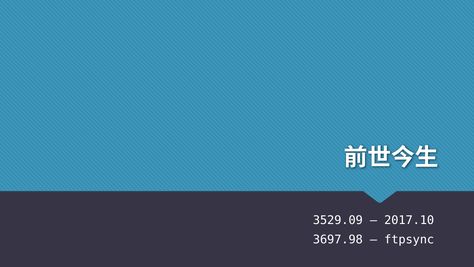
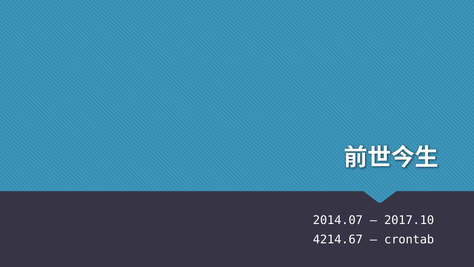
3529.09: 3529.09 -> 2014.07 (338, 220)
3697.98: 3697.98 -> 4214.67 (338, 239)
ftpsync: ftpsync -> crontab (409, 239)
